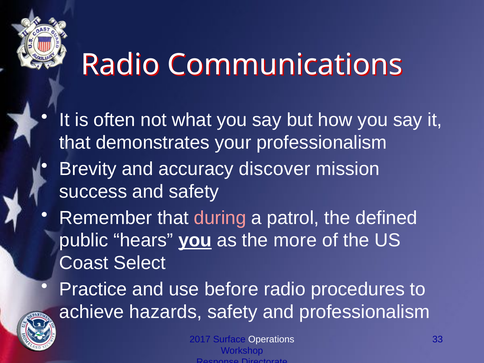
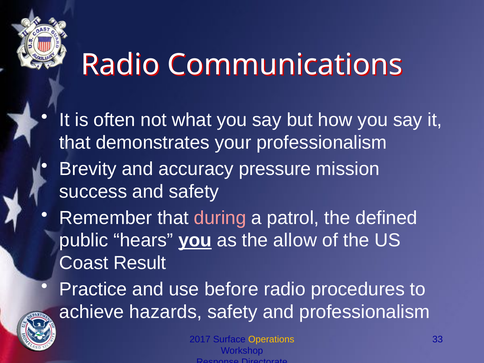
discover: discover -> pressure (275, 169)
more: more -> allow (295, 240)
Select: Select -> Result (140, 263)
Operations colour: white -> yellow (271, 339)
